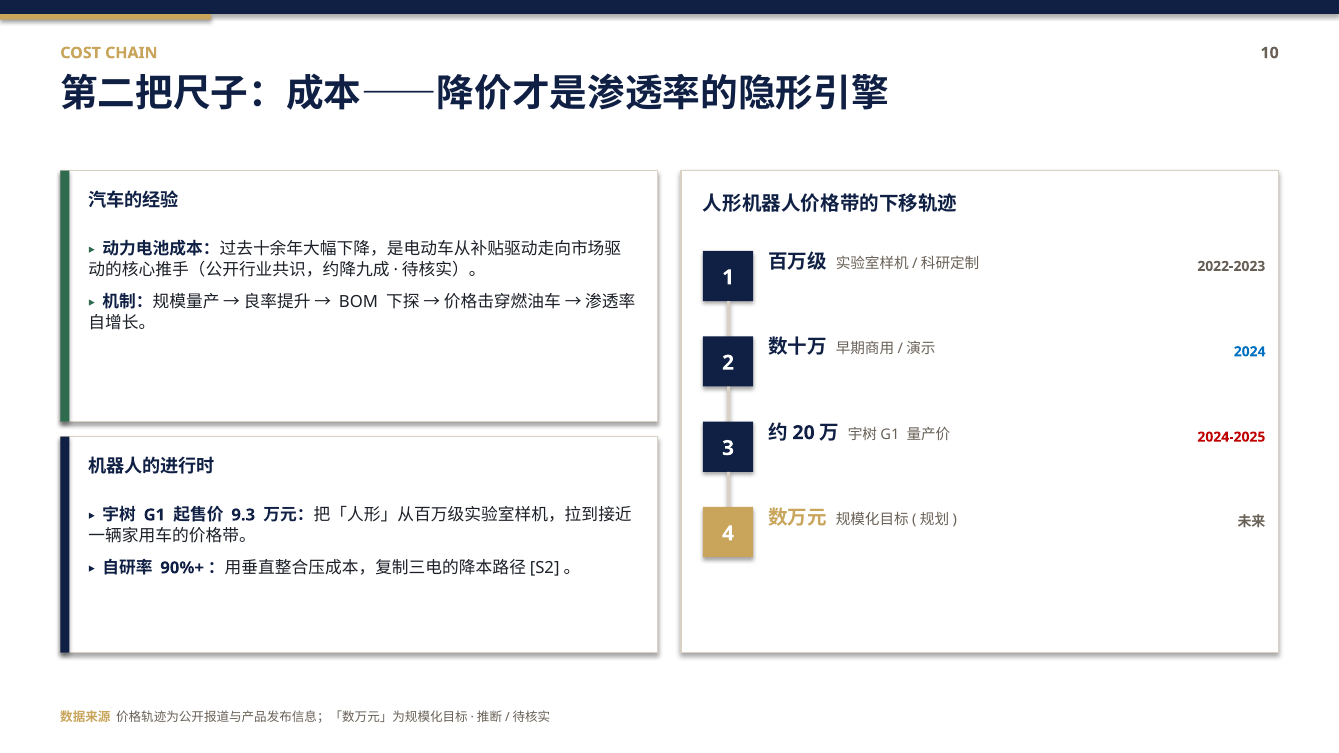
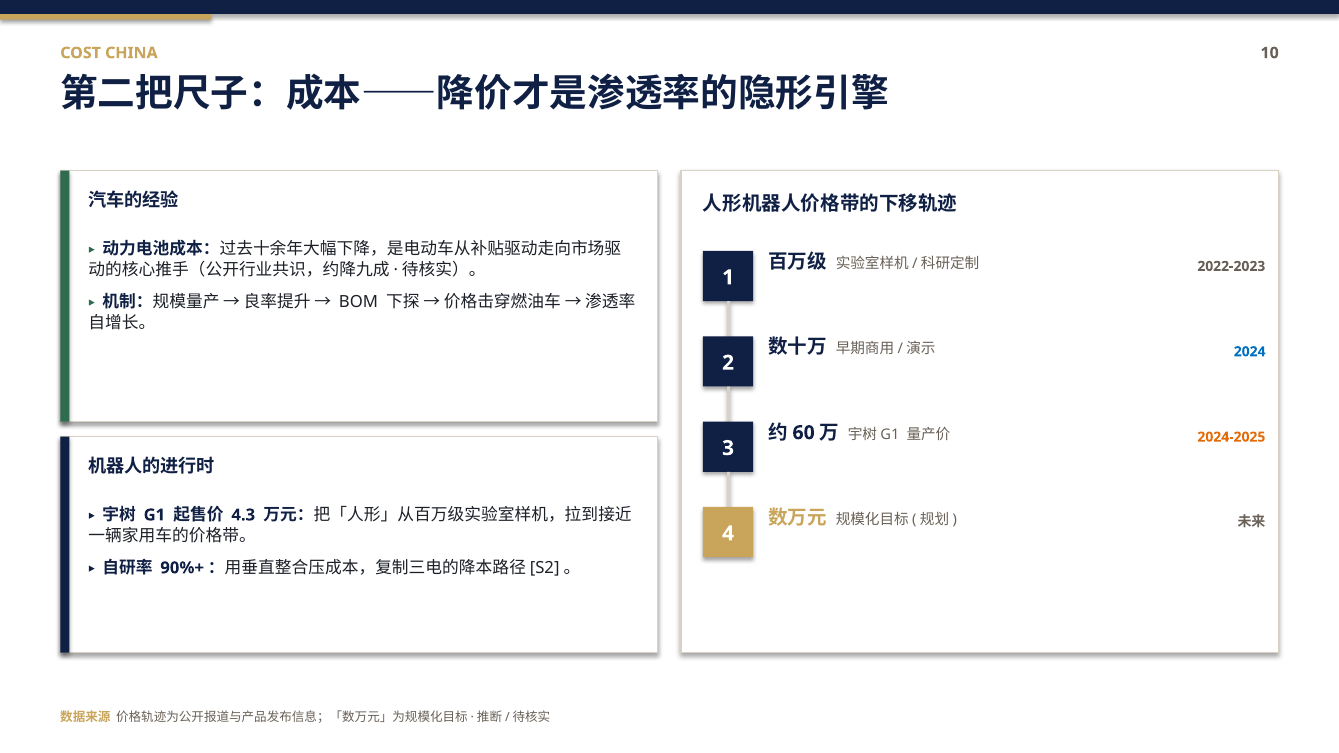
CHAIN: CHAIN -> CHINA (131, 53)
20: 20 -> 60 (804, 433)
2024-2025 colour: red -> orange (1231, 437)
9.3: 9.3 -> 4.3 (243, 515)
